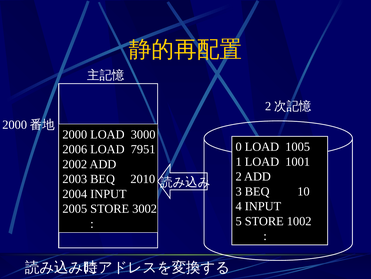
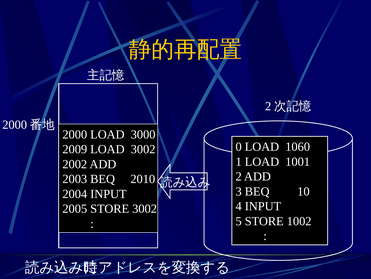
1005: 1005 -> 1060 (298, 146)
2006: 2006 -> 2009 (75, 149)
LOAD 7951: 7951 -> 3002 (143, 149)
